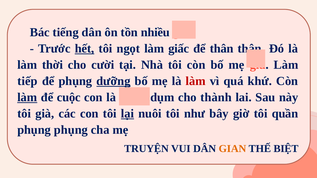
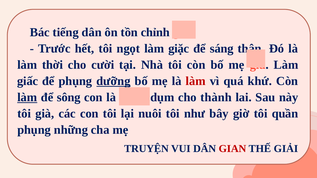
nhiều: nhiều -> chỉnh (155, 32)
hết underline: present -> none (85, 49)
giấc: giấc -> giặc (179, 49)
để thân: thân -> sáng (222, 49)
tiếp: tiếp -> giấc (28, 81)
cuộc: cuộc -> sông (69, 97)
lại underline: present -> none (127, 114)
phụng phụng: phụng -> những (71, 130)
GIAN colour: orange -> red (232, 149)
THẾ BIỆT: BIỆT -> GIẢI (286, 149)
